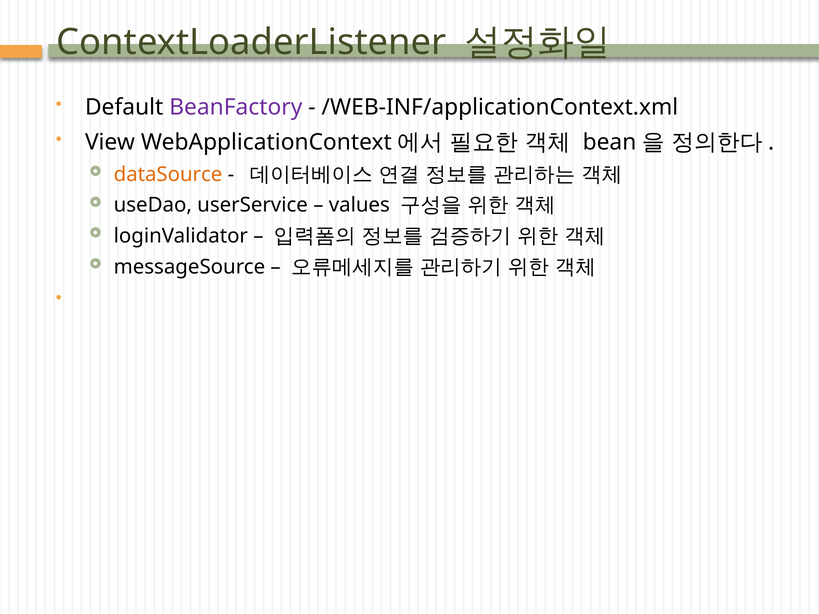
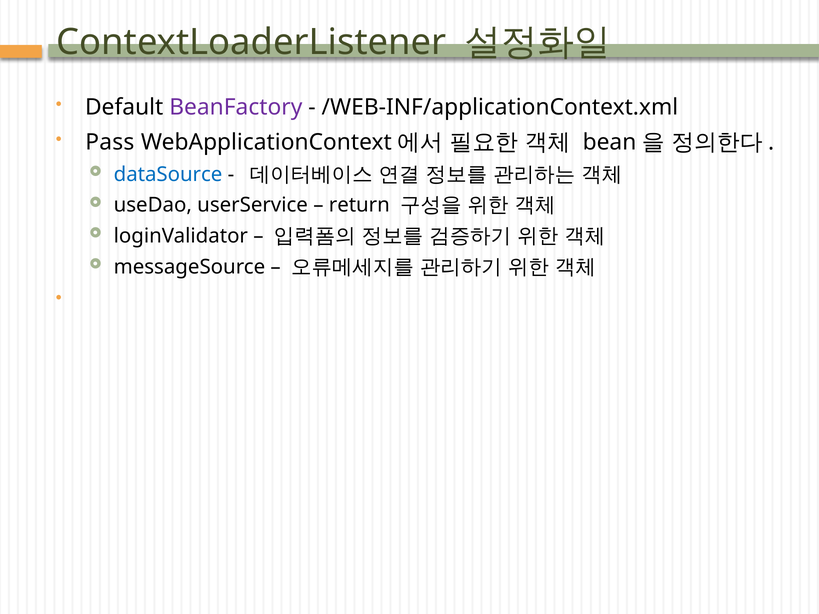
View: View -> Pass (110, 142)
dataSource colour: orange -> blue (168, 174)
values: values -> return (359, 205)
